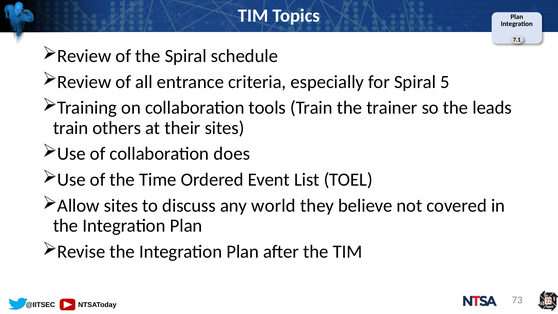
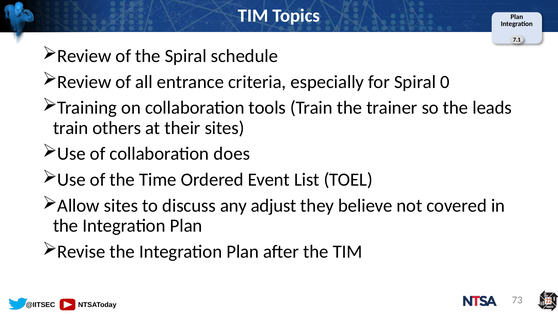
5: 5 -> 0 (445, 82)
world: world -> adjust (274, 206)
